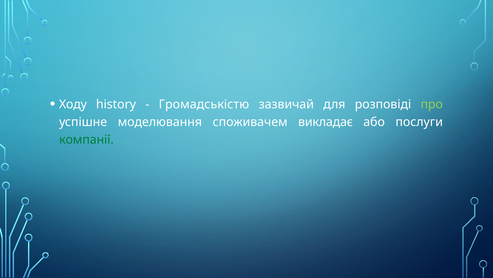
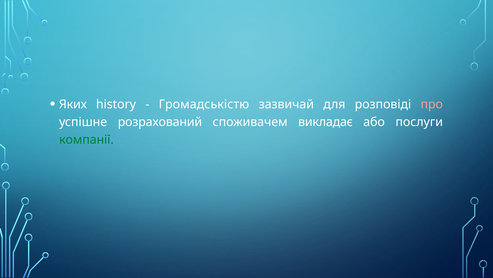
Ходу: Ходу -> Яких (73, 104)
про colour: light green -> pink (432, 104)
моделювання: моделювання -> розрахований (160, 122)
